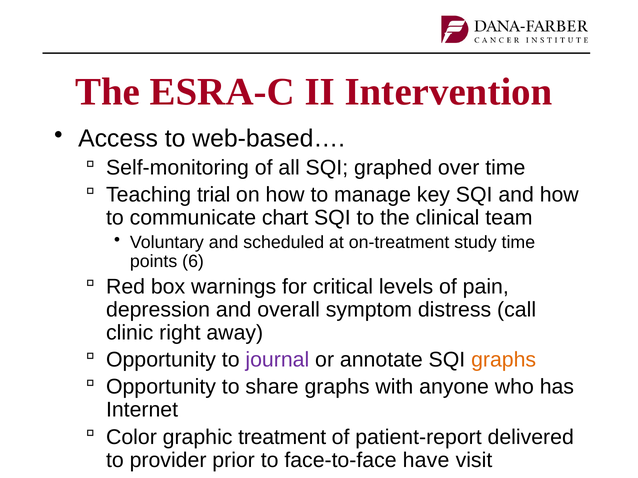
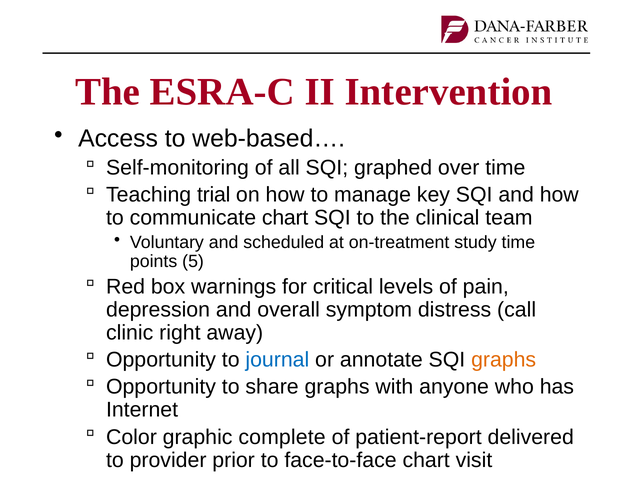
6: 6 -> 5 (193, 262)
journal colour: purple -> blue (277, 360)
treatment: treatment -> complete (282, 438)
face-to-face have: have -> chart (426, 461)
